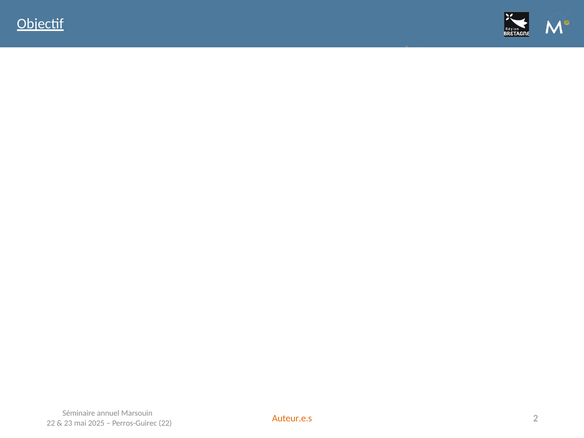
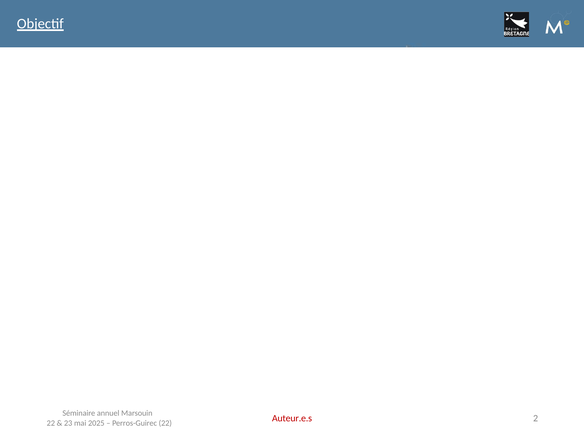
Auteur.e.s colour: orange -> red (292, 418)
